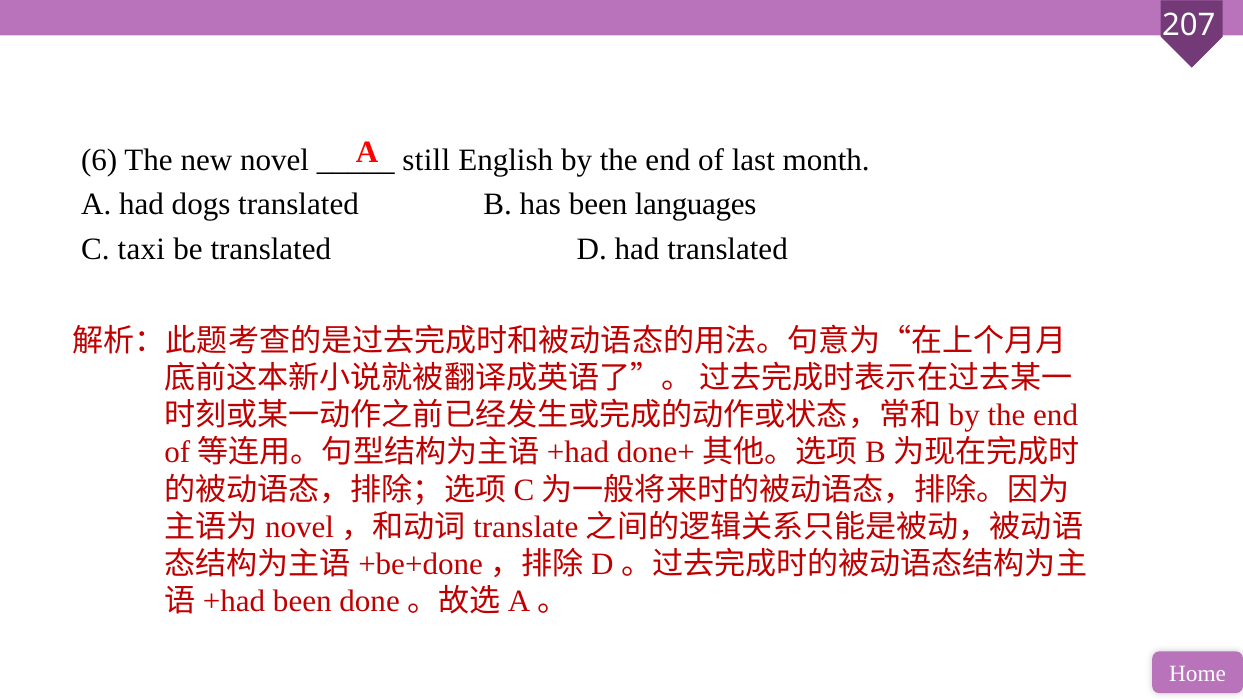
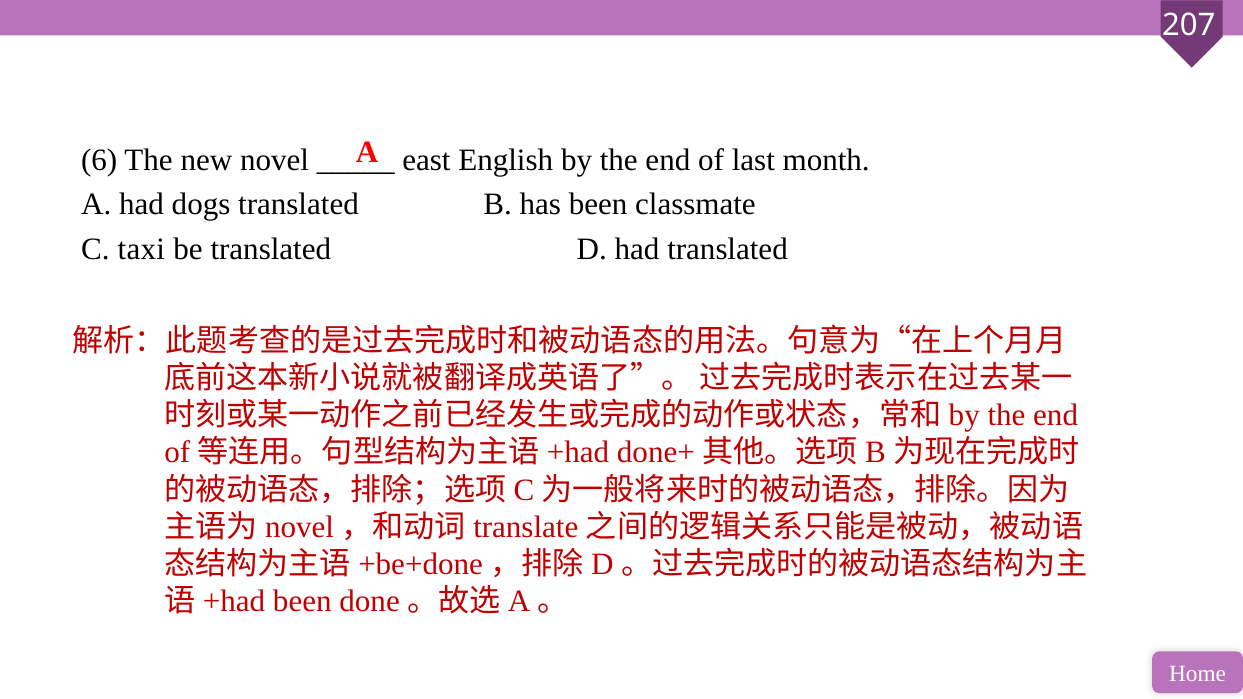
still: still -> east (426, 160)
languages: languages -> classmate (695, 205)
